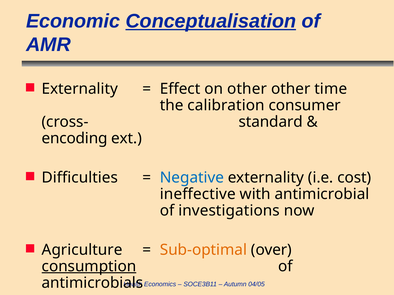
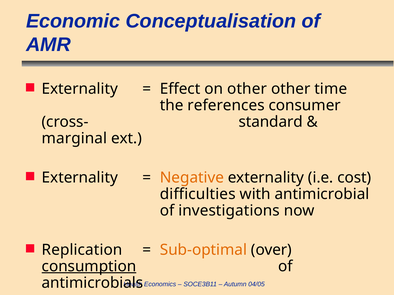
Conceptualisation underline: present -> none (211, 21)
calibration: calibration -> references (226, 105)
encoding: encoding -> marginal (74, 139)
Difficulties: Difficulties -> Externality (80, 178)
Negative colour: blue -> orange (192, 178)
ineffective: ineffective -> difficulties (198, 194)
Agriculture: Agriculture -> Replication (82, 250)
